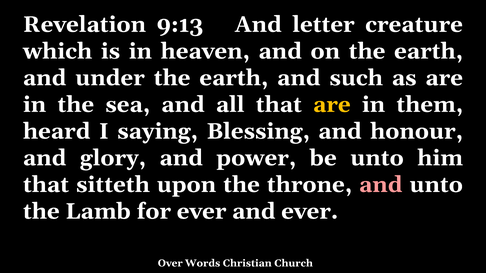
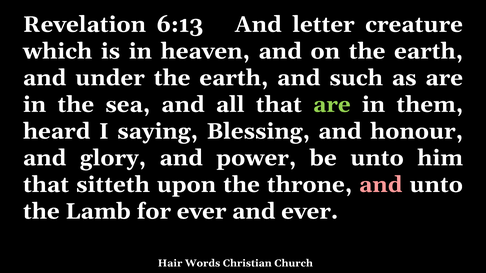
9:13: 9:13 -> 6:13 (180, 25)
are colour: yellow -> light green (332, 105)
Over: Over -> Hair (170, 264)
